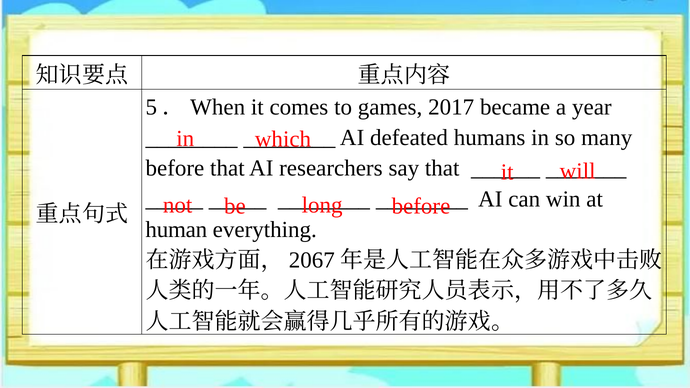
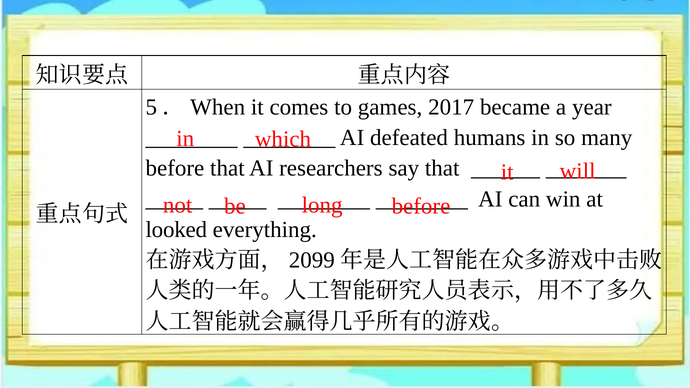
human: human -> looked (176, 230)
2067: 2067 -> 2099 (312, 260)
